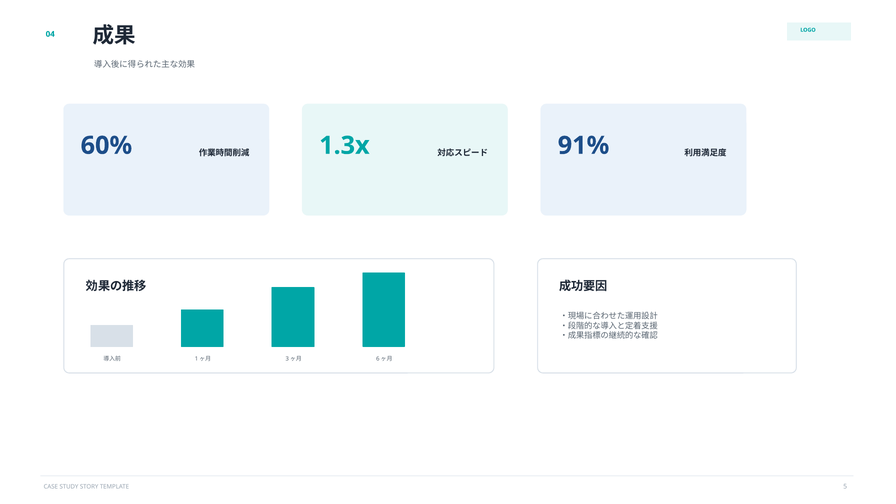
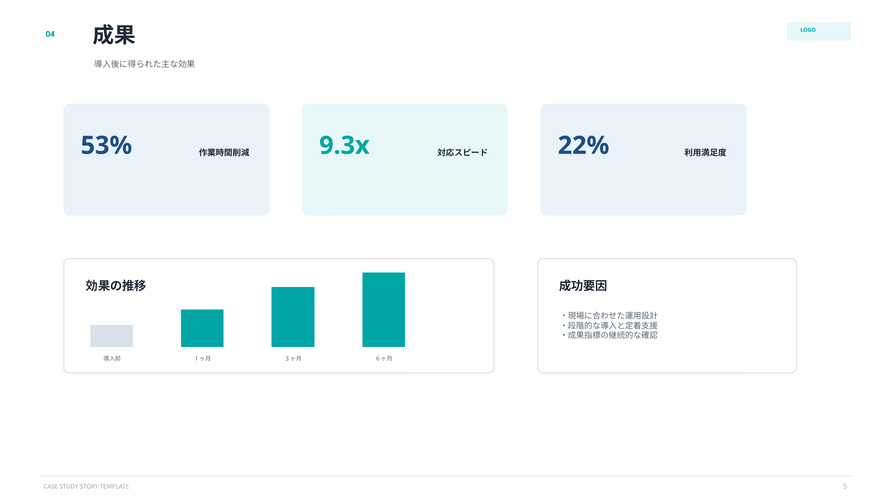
60%: 60% -> 53% (106, 146)
1.3x: 1.3x -> 9.3x (344, 146)
91%: 91% -> 22% (584, 146)
